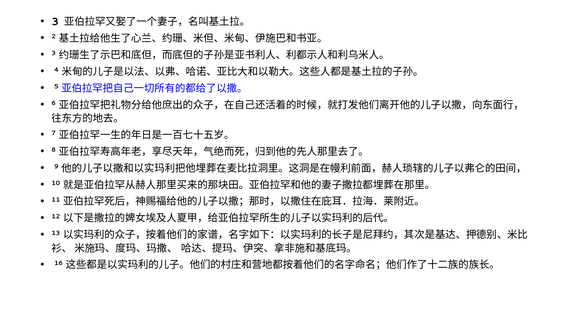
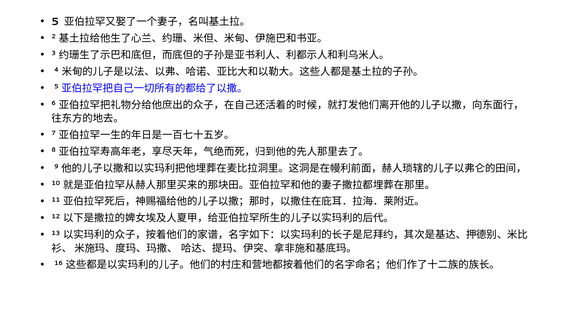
3: 3 -> 5 (55, 22)
